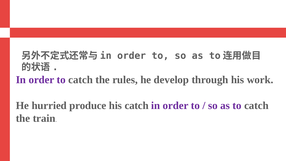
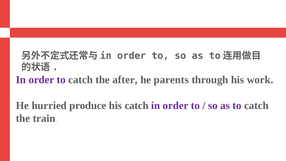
rules: rules -> after (125, 80)
develop: develop -> parents (171, 80)
